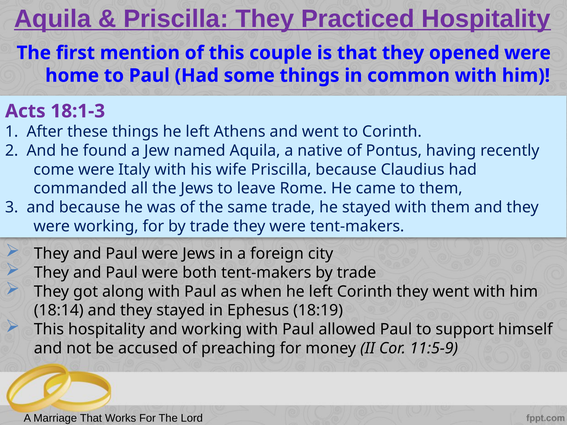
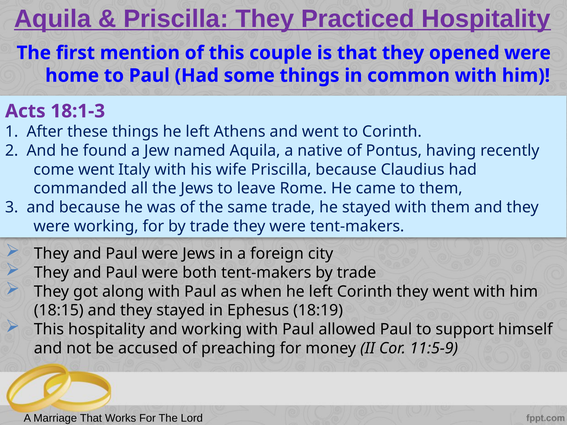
come were: were -> went (96, 170)
18:14: 18:14 -> 18:15 (59, 311)
